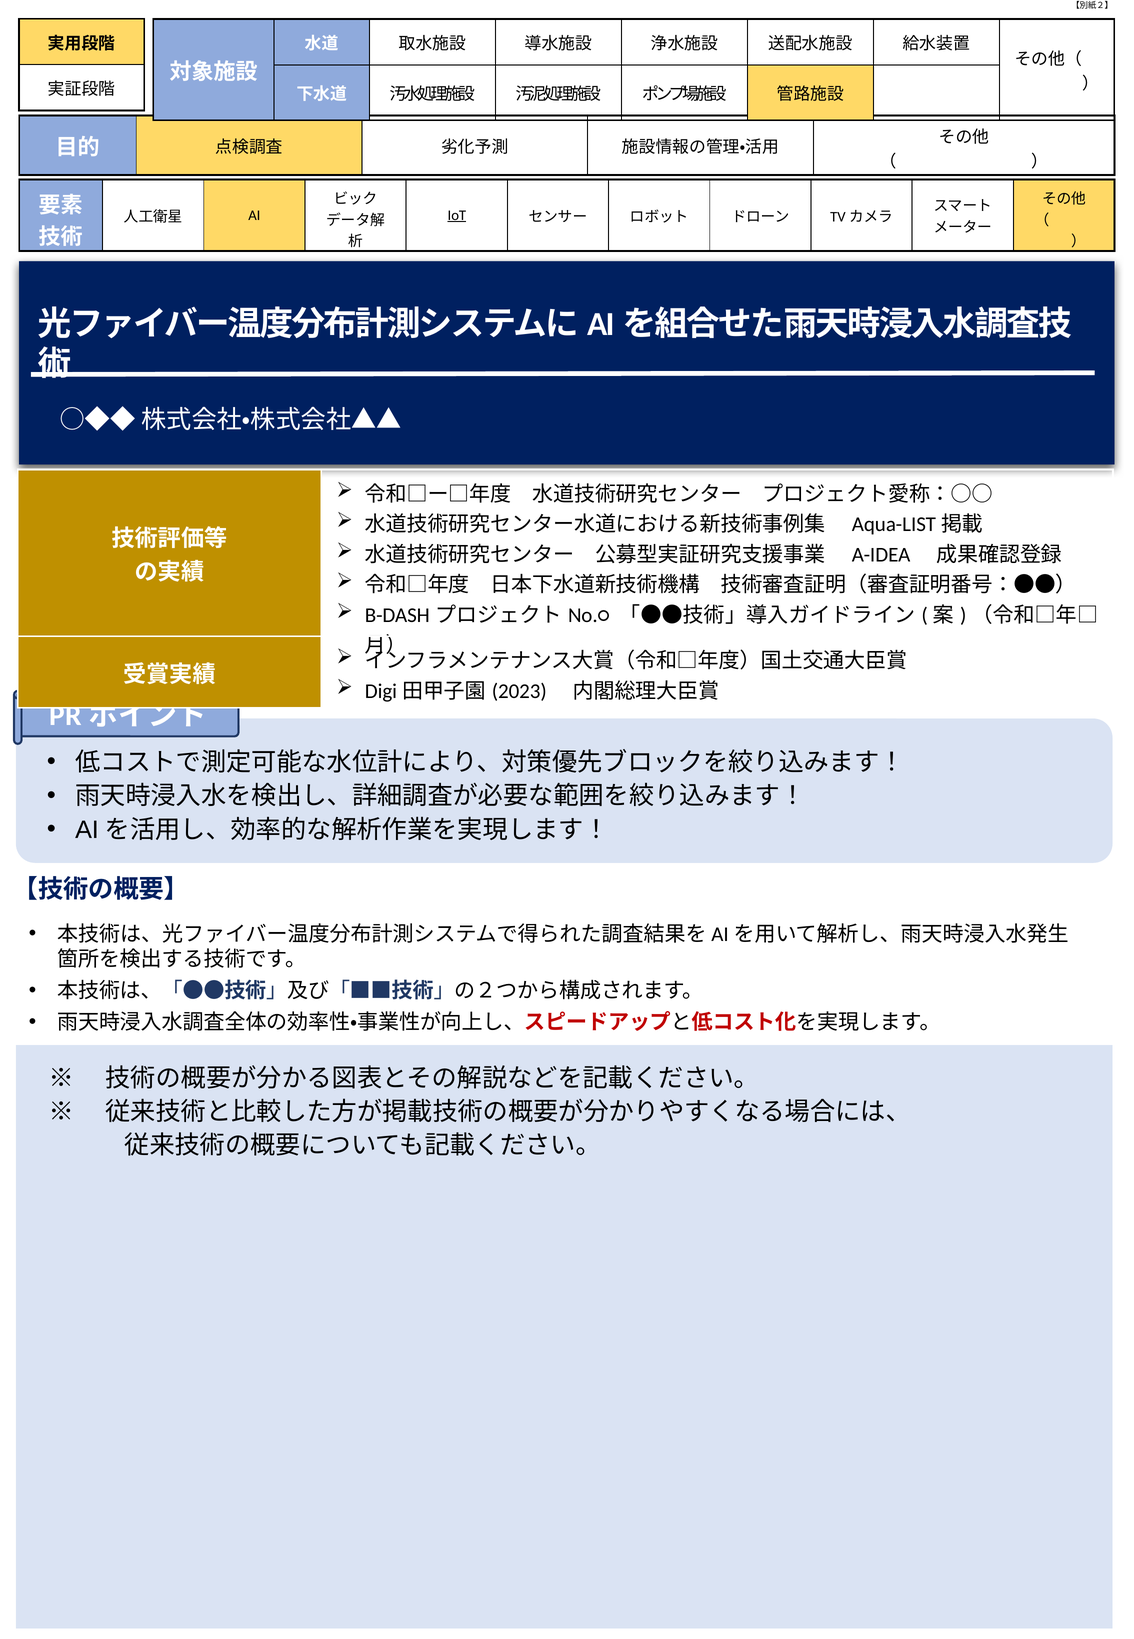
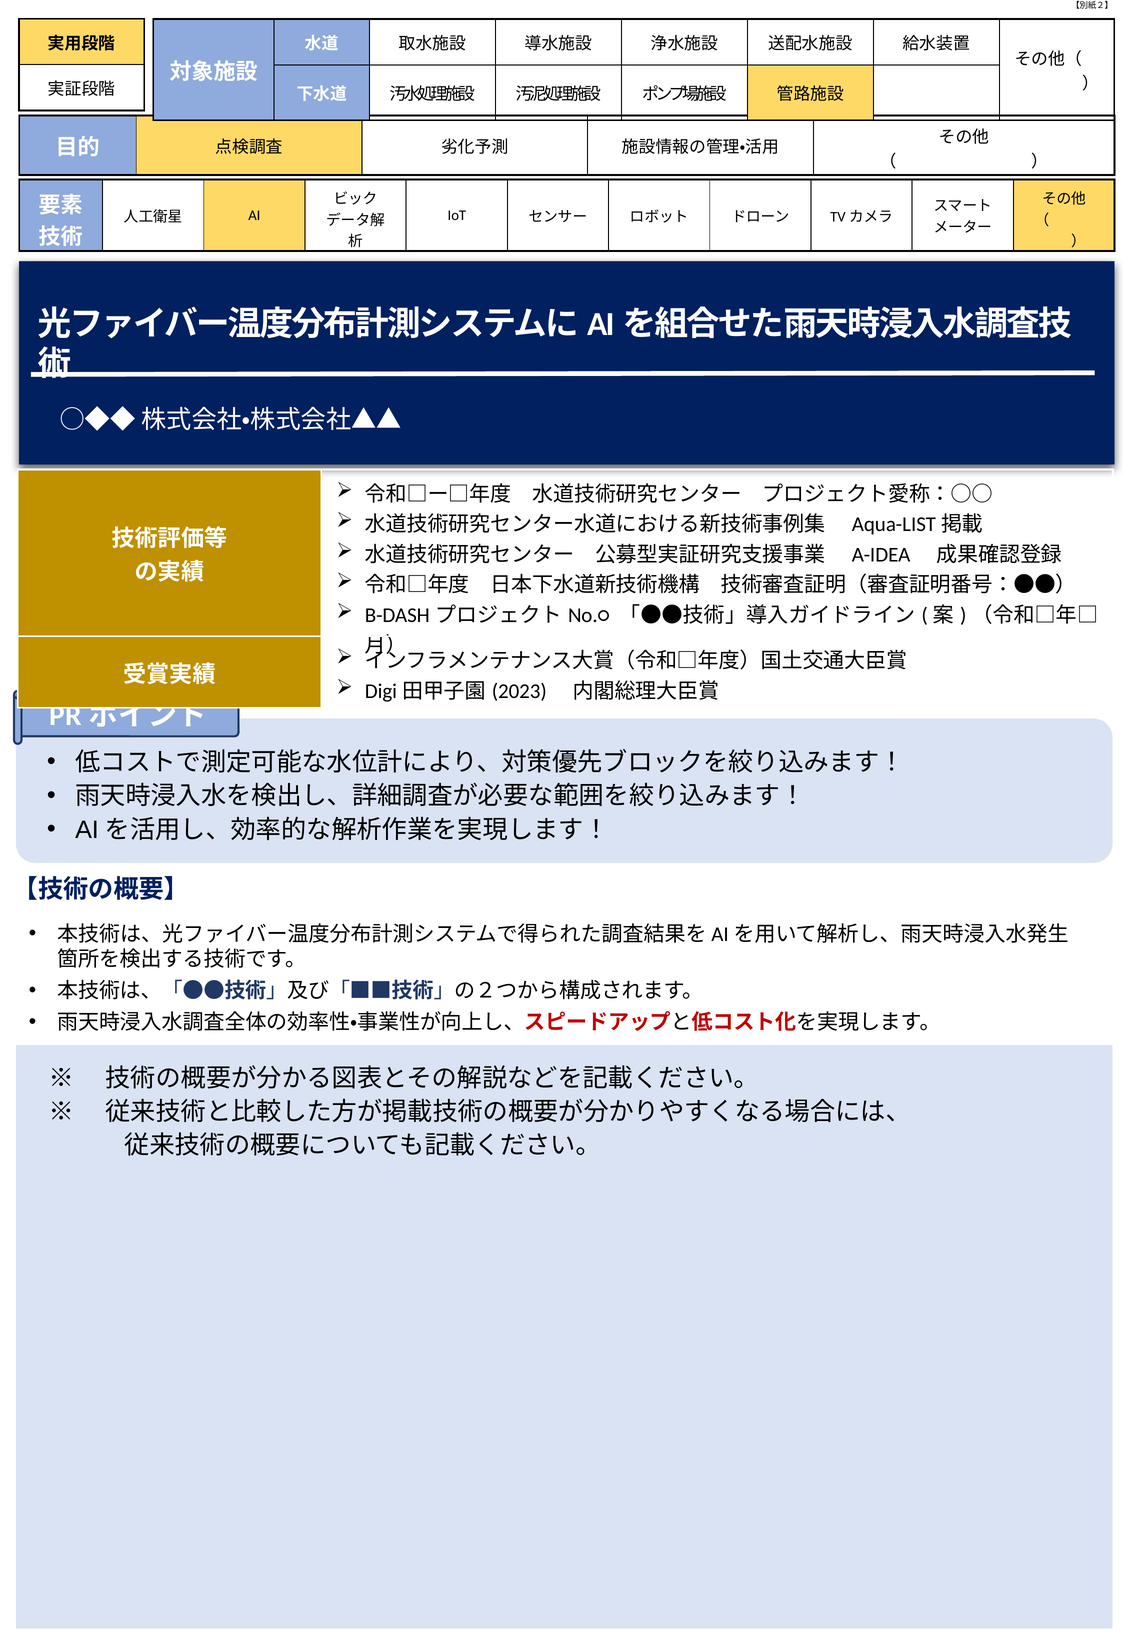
IoT underline: present -> none (457, 215)
